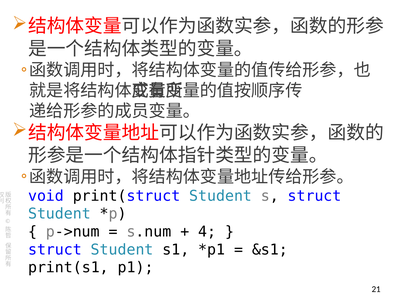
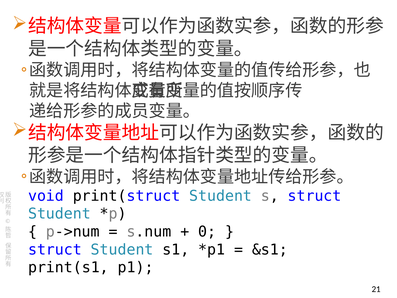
4: 4 -> 0 (207, 232)
